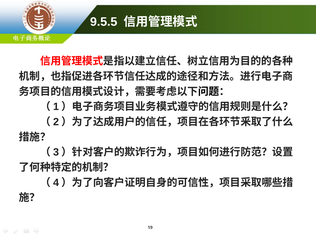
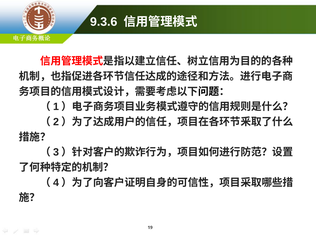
9.5.5: 9.5.5 -> 9.3.6 (104, 22)
